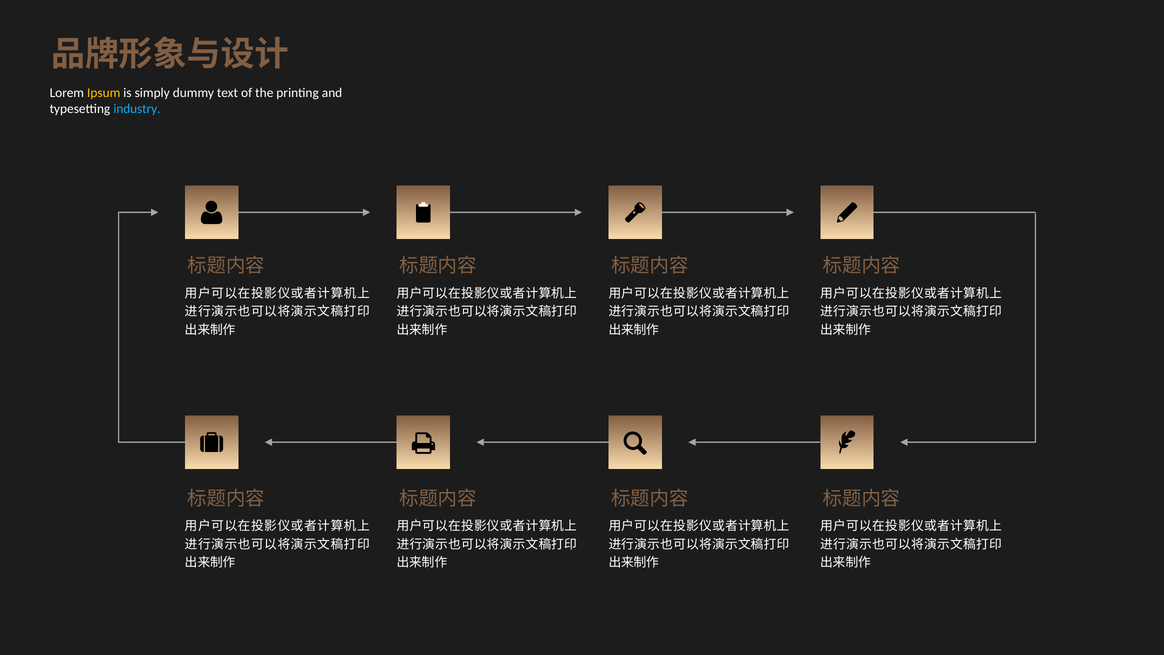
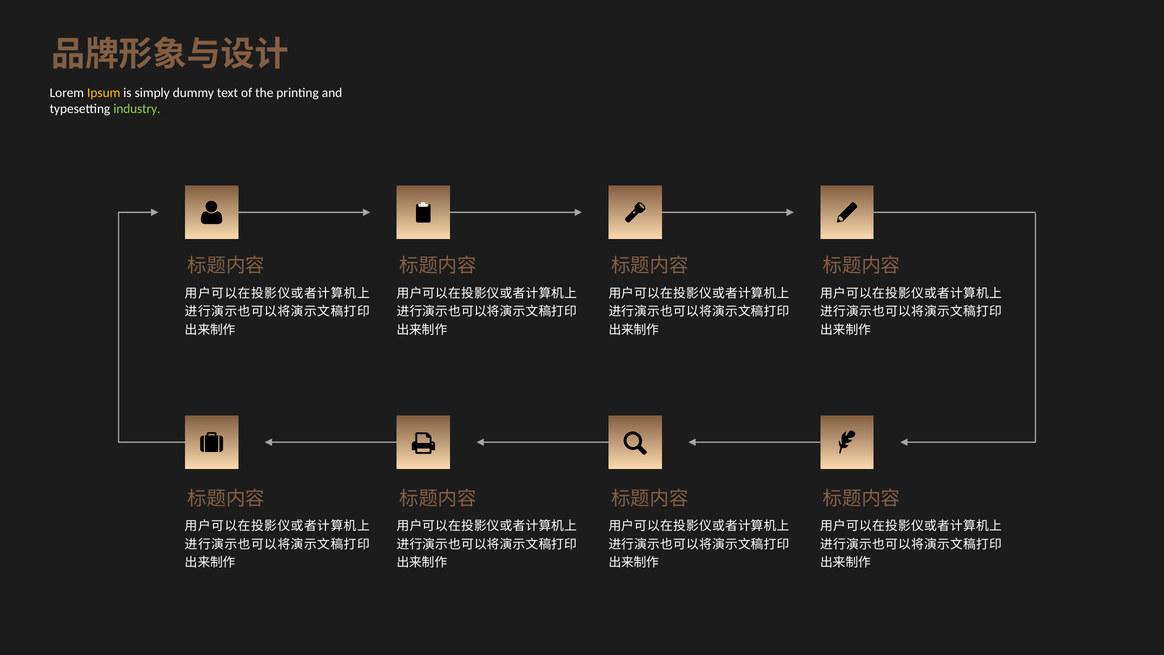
industry colour: light blue -> light green (137, 109)
